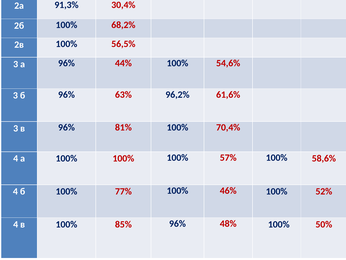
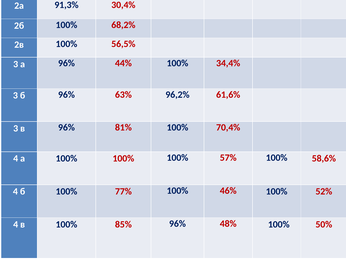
54,6%: 54,6% -> 34,4% (228, 63)
